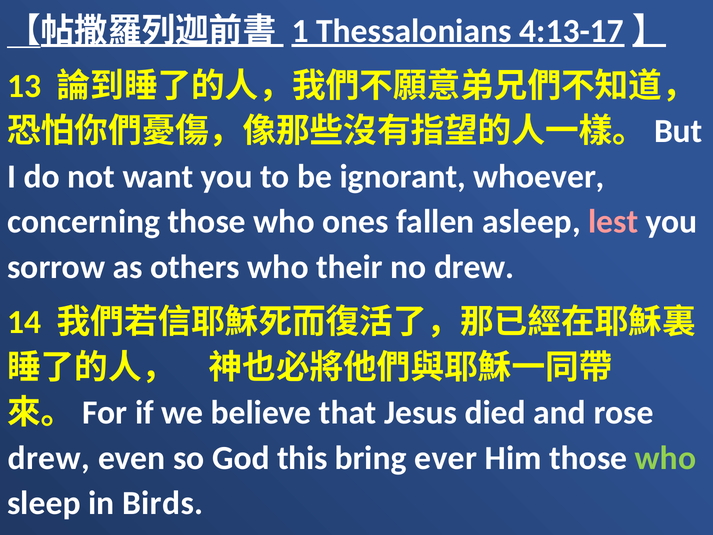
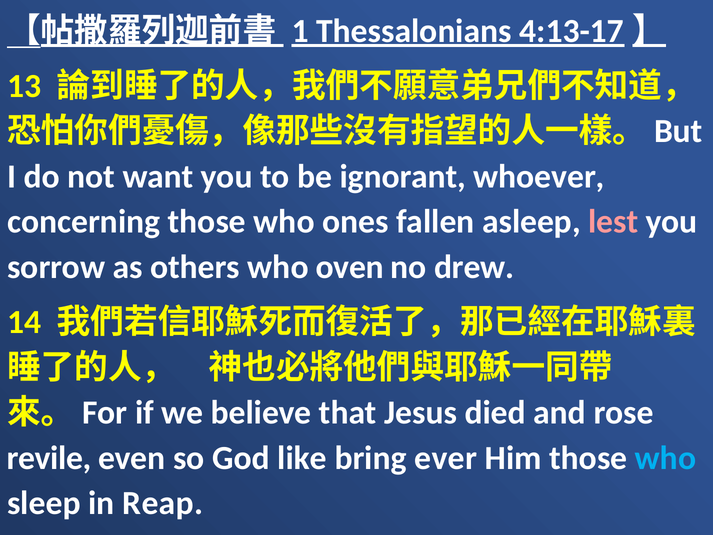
their: their -> oven (350, 267)
drew: drew -> revile (49, 458)
this: this -> like (302, 458)
who colour: light green -> light blue (665, 458)
Birds: Birds -> Reap (163, 503)
